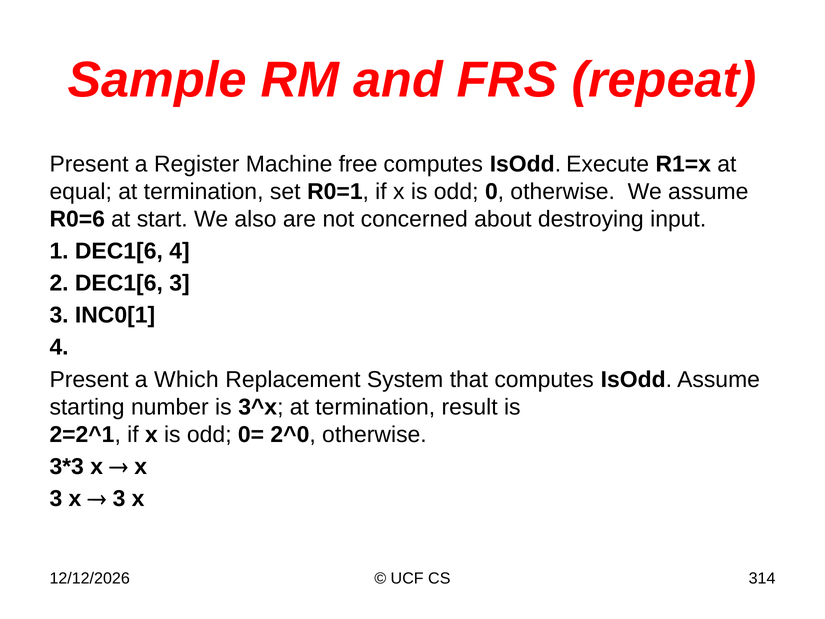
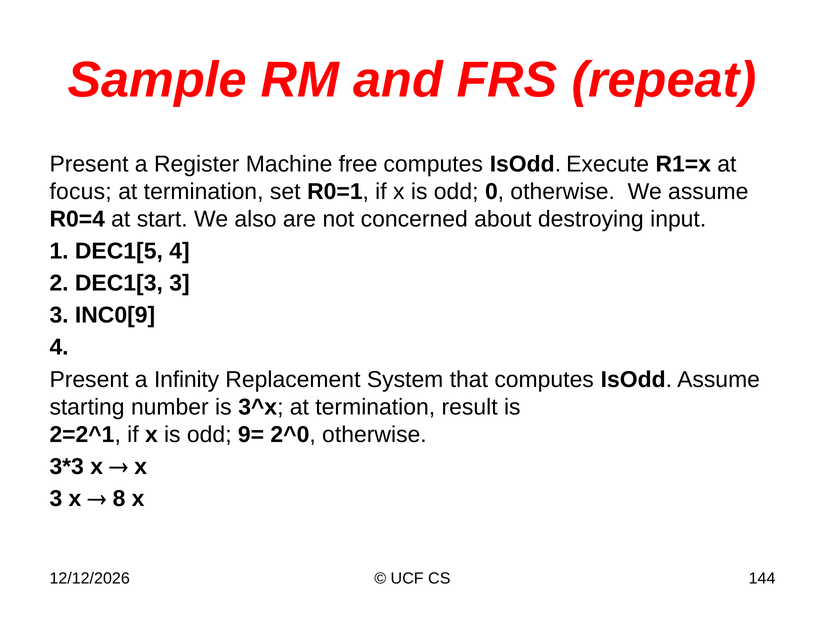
equal: equal -> focus (81, 191)
R0=6: R0=6 -> R0=4 (77, 219)
1 DEC1[6: DEC1[6 -> DEC1[5 (119, 251)
2 DEC1[6: DEC1[6 -> DEC1[3 (119, 283)
INC0[1: INC0[1 -> INC0[9 (115, 315)
Which: Which -> Infinity (187, 379)
0=: 0= -> 9= (251, 434)
3: 3 -> 8 (119, 499)
314: 314 -> 144 (762, 578)
